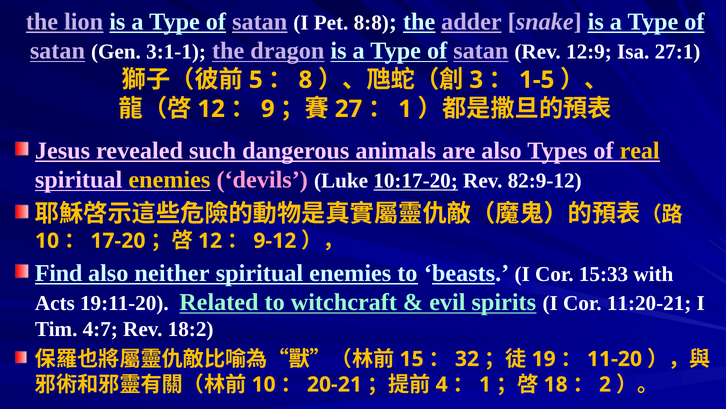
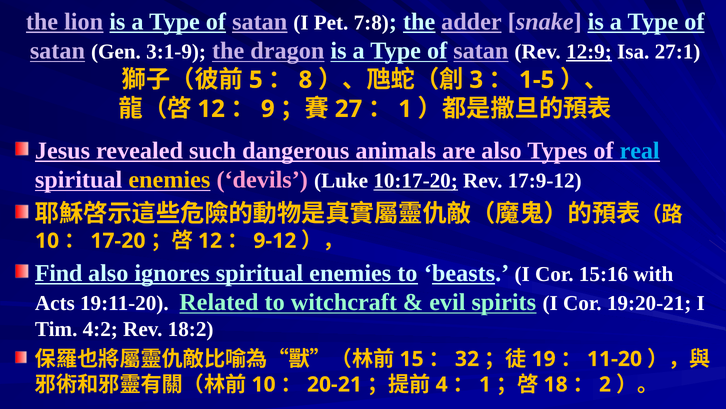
8:8: 8:8 -> 7:8 (371, 23)
3:1-1: 3:1-1 -> 3:1-9 (176, 52)
12:9 underline: none -> present (589, 52)
real colour: yellow -> light blue (640, 151)
82:9-12: 82:9-12 -> 17:9-12 (545, 181)
neither: neither -> ignores (172, 273)
15:33: 15:33 -> 15:16 (604, 274)
11:20-21: 11:20-21 -> 19:20-21 (649, 303)
4:7: 4:7 -> 4:2 (100, 329)
